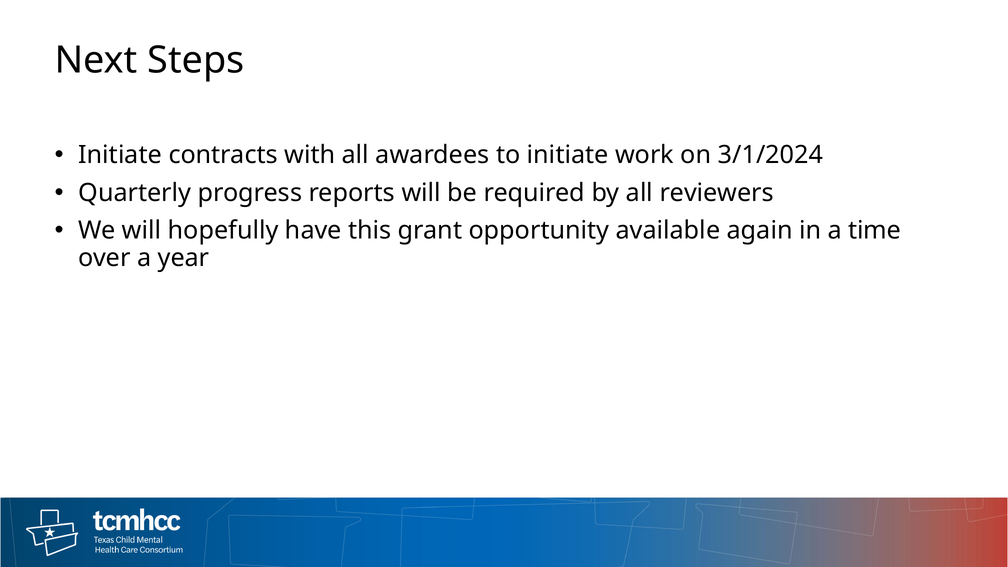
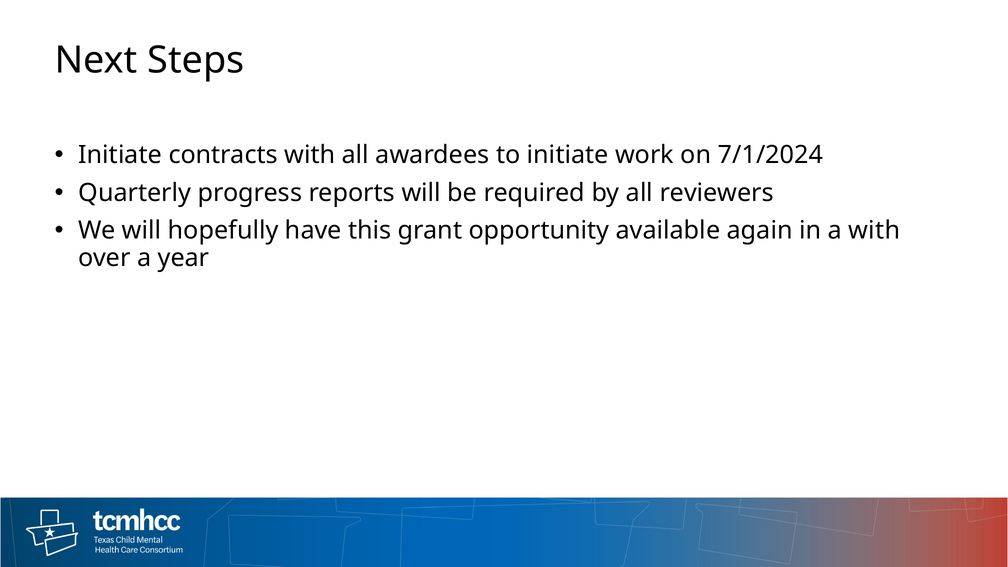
3/1/2024: 3/1/2024 -> 7/1/2024 (770, 155)
a time: time -> with (874, 231)
